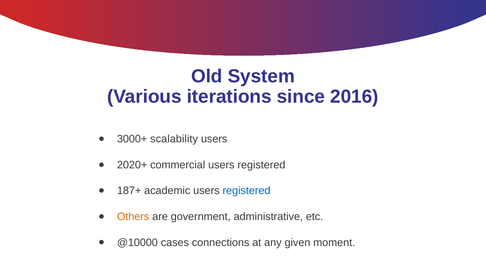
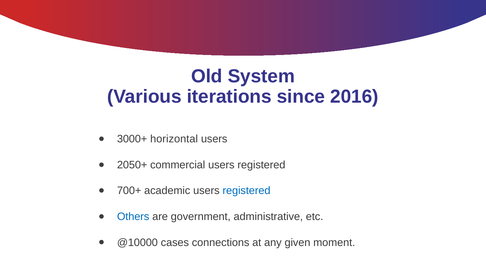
scalability: scalability -> horizontal (174, 139)
2020+: 2020+ -> 2050+ (132, 165)
187+: 187+ -> 700+ (129, 191)
Others colour: orange -> blue (133, 217)
